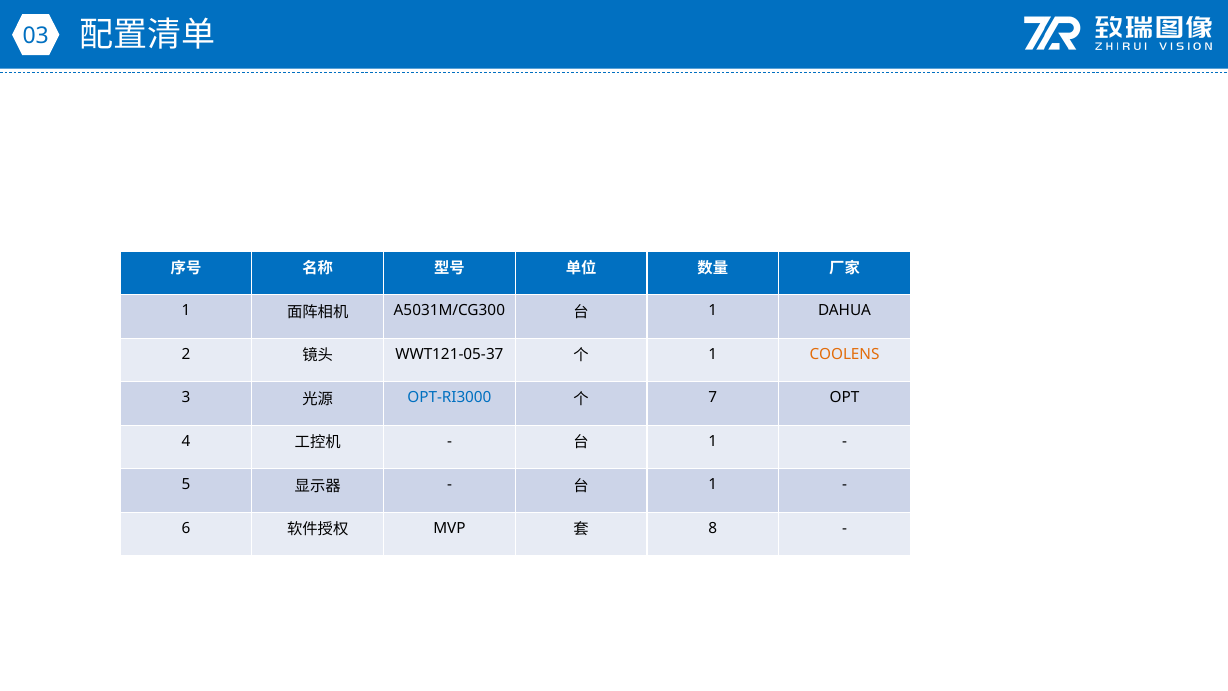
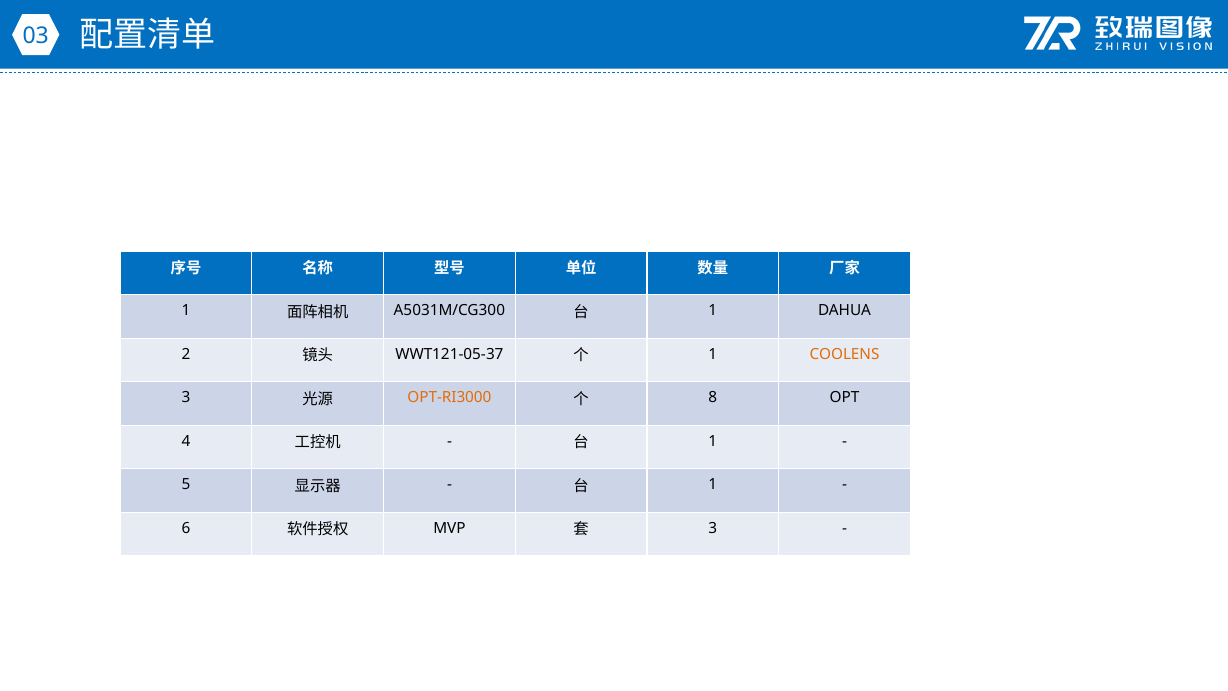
OPT-RI3000 colour: blue -> orange (449, 398)
7: 7 -> 8 (713, 398)
8: 8 -> 3 (713, 528)
